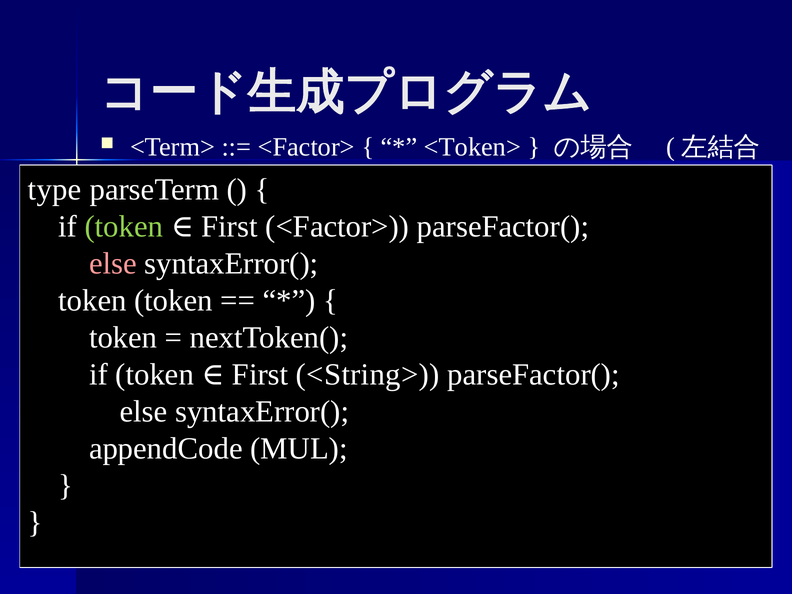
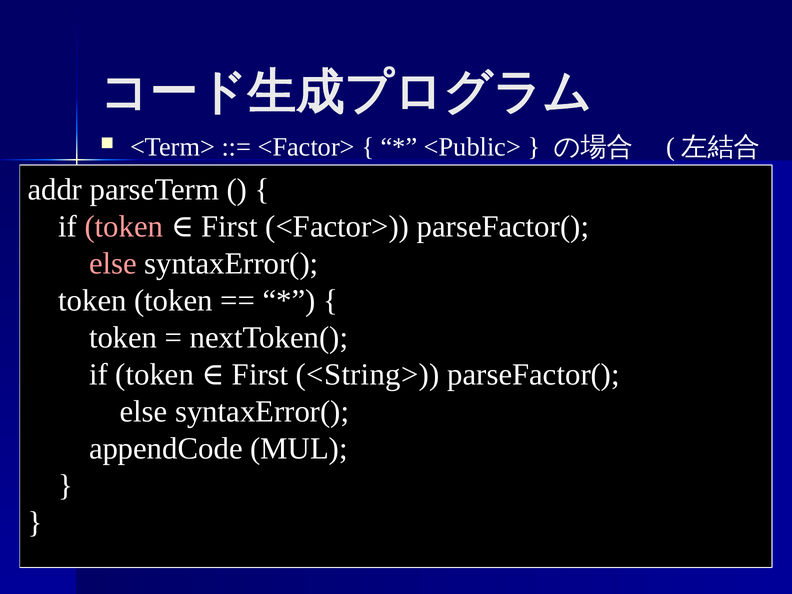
<Token>: <Token> -> <Public> (472, 147)
type: type -> addr (55, 190)
token colour: light green -> pink (124, 226)
